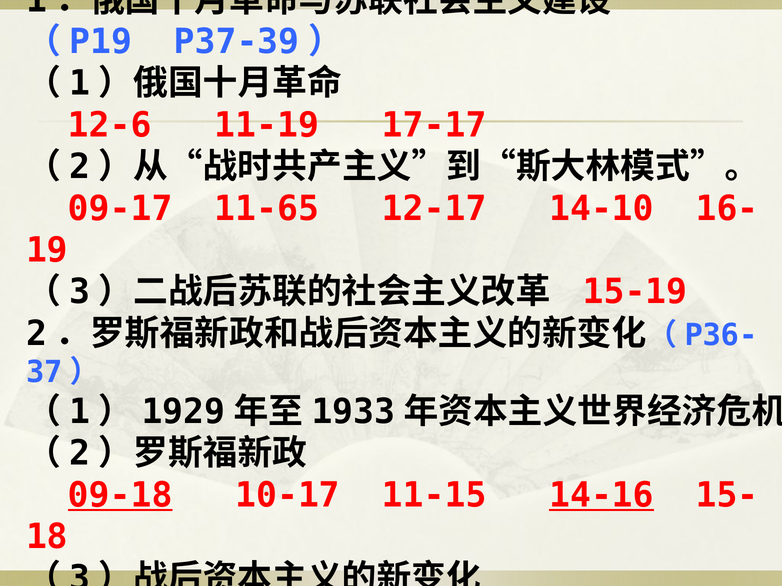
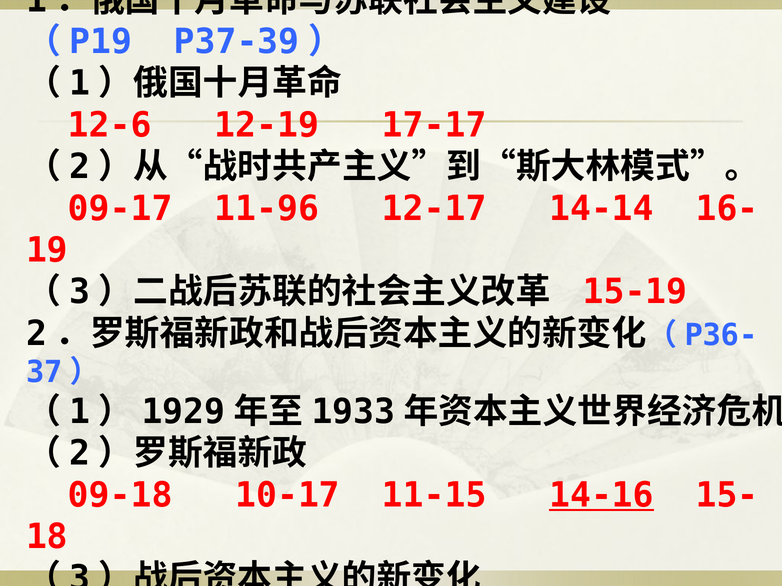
11-19: 11-19 -> 12-19 (267, 125)
11-65: 11-65 -> 11-96 (267, 209)
14-10: 14-10 -> 14-14 (602, 209)
09-18 underline: present -> none (120, 496)
